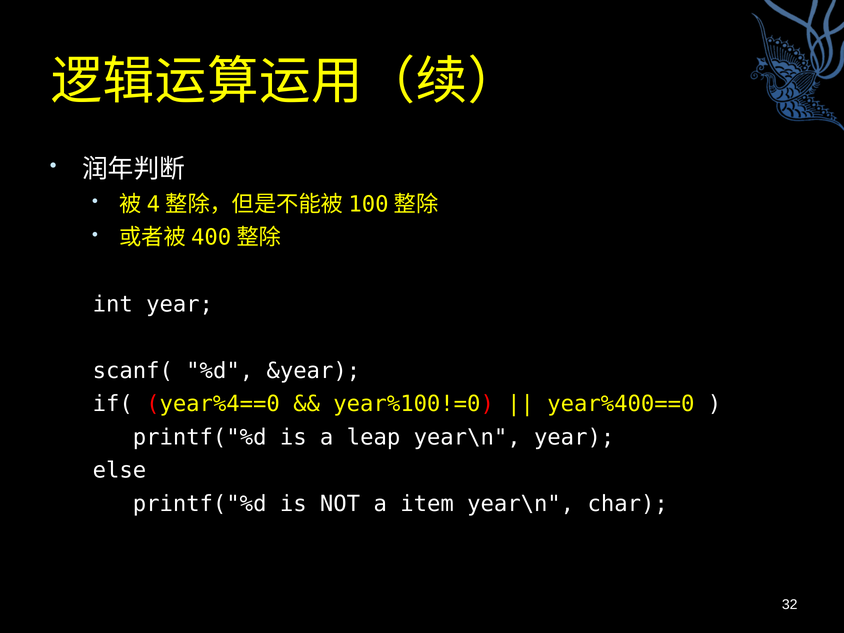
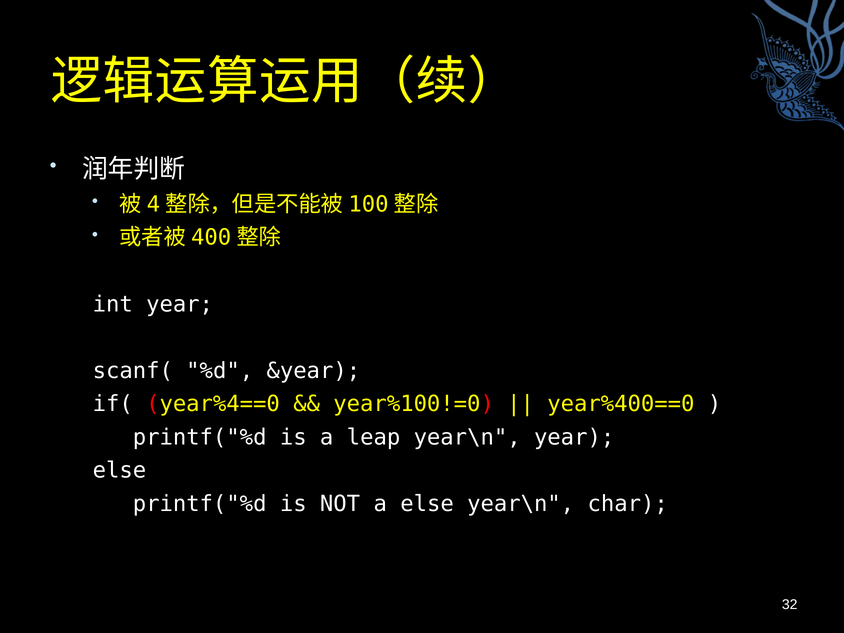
a item: item -> else (427, 504)
